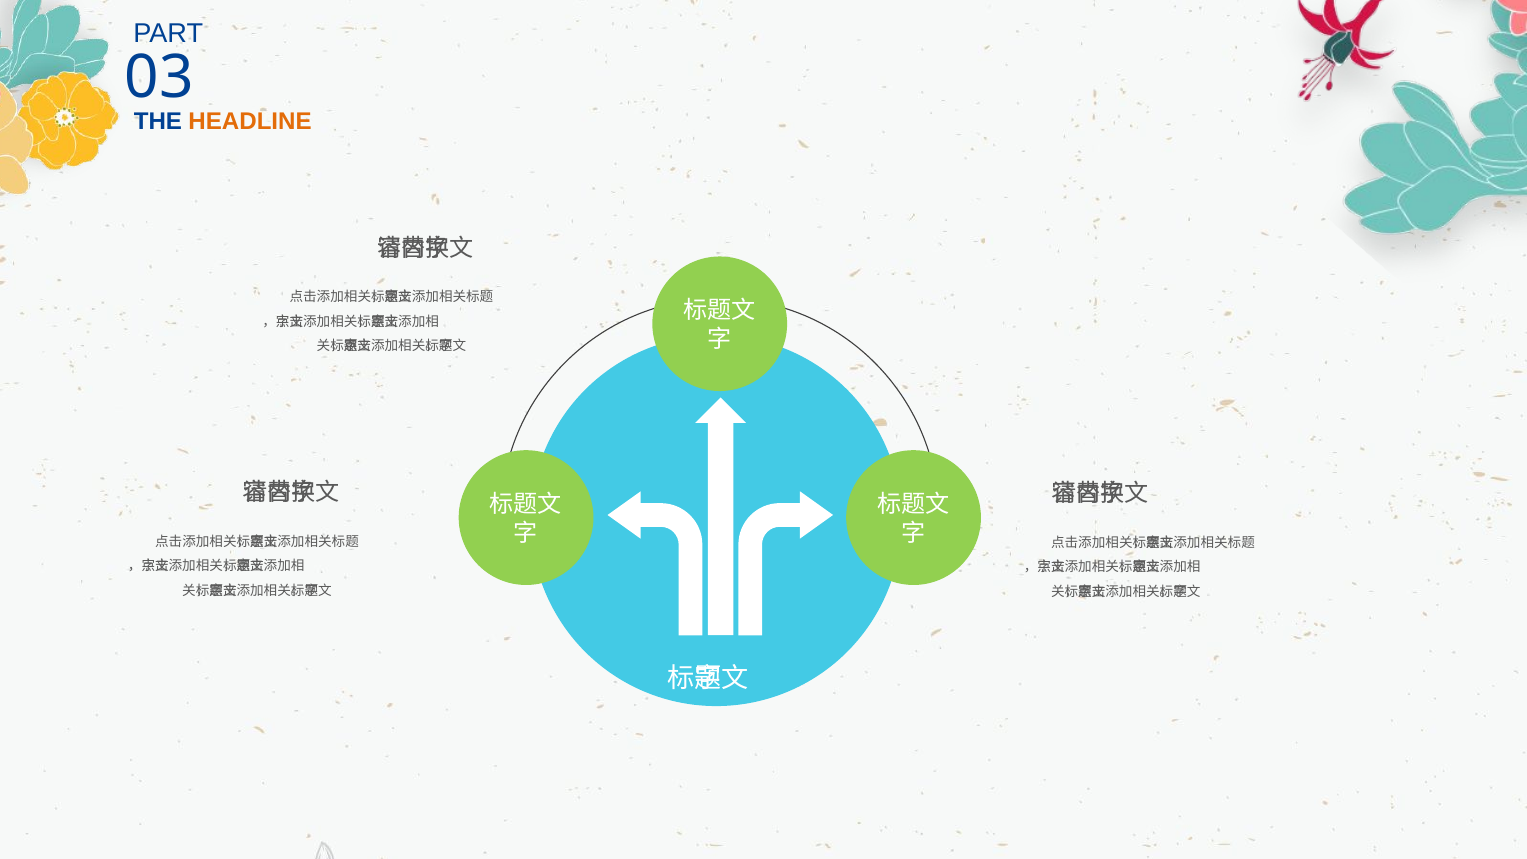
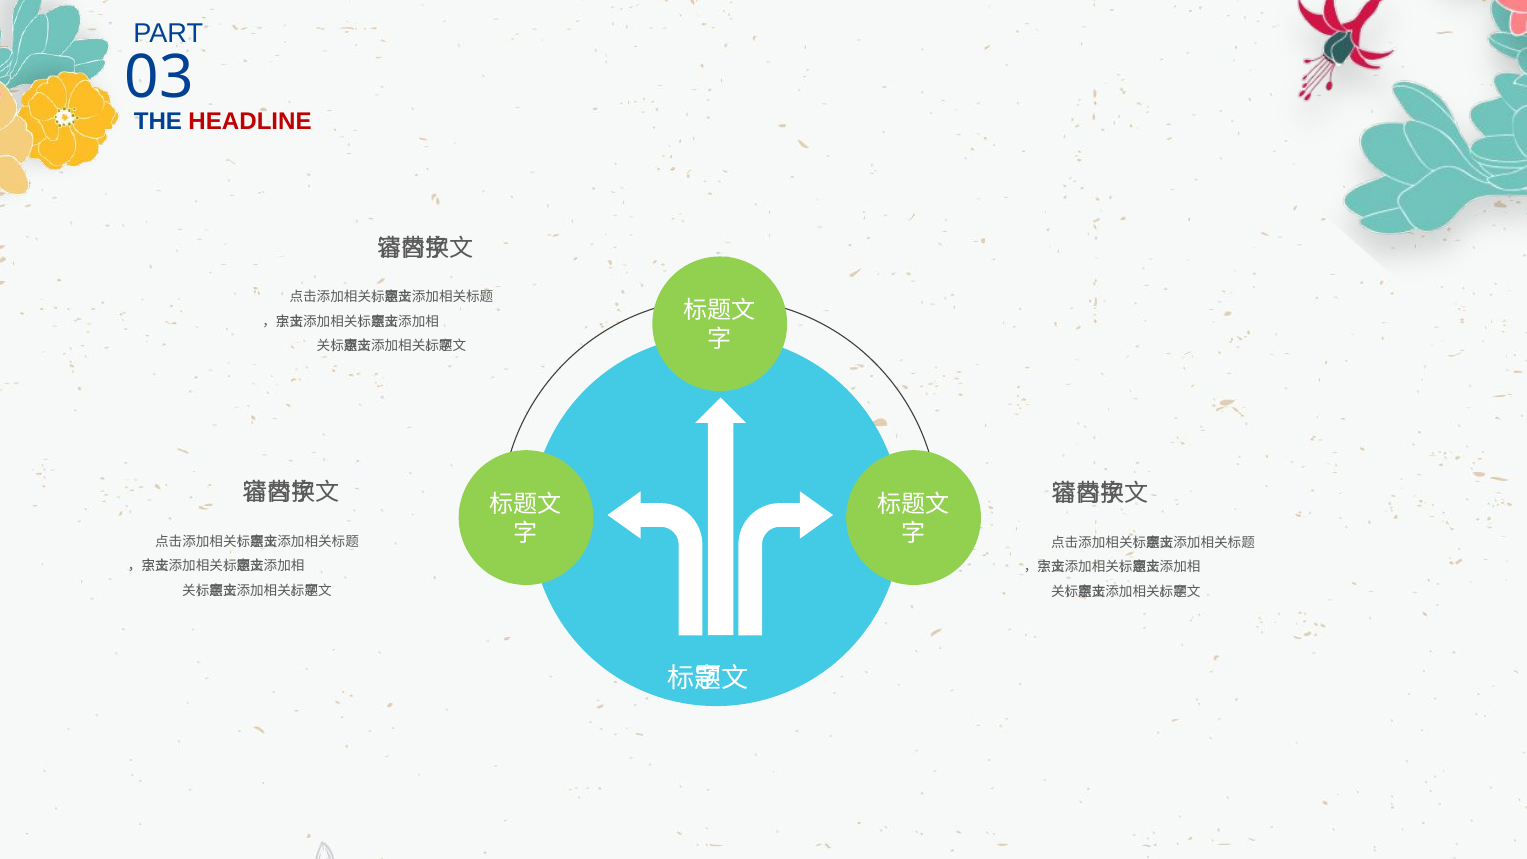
HEADLINE colour: orange -> red (250, 122)
